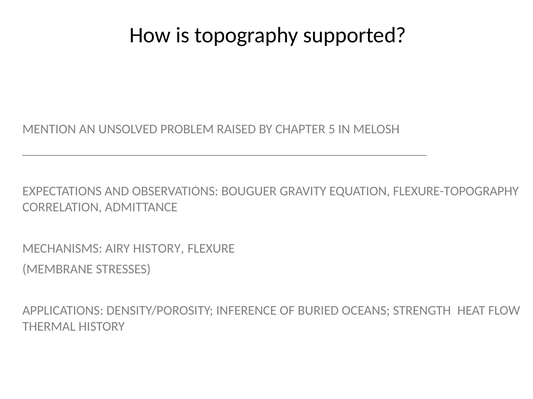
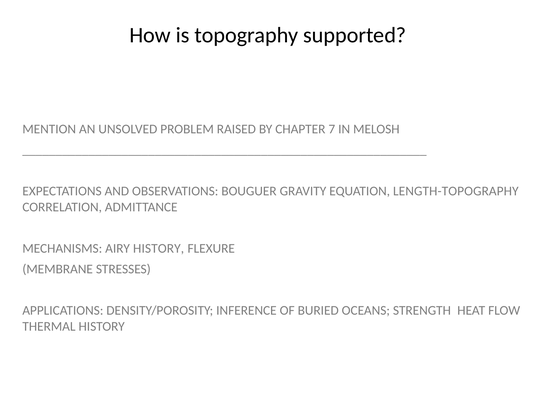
5: 5 -> 7 (332, 129)
FLEXURE-TOPOGRAPHY: FLEXURE-TOPOGRAPHY -> LENGTH-TOPOGRAPHY (456, 192)
